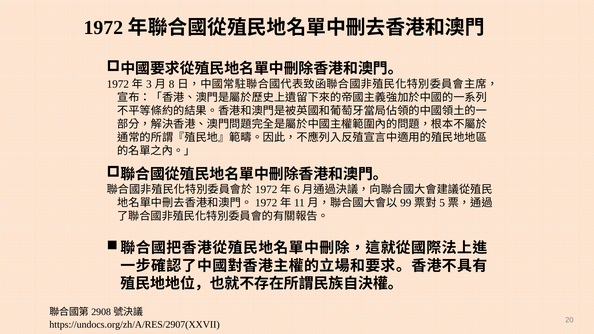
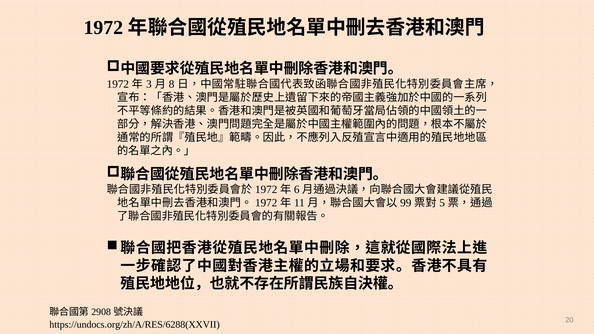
https://undocs.org/zh/A/RES/2907(XXVII: https://undocs.org/zh/A/RES/2907(XXVII -> https://undocs.org/zh/A/RES/6288(XXVII (135, 325)
